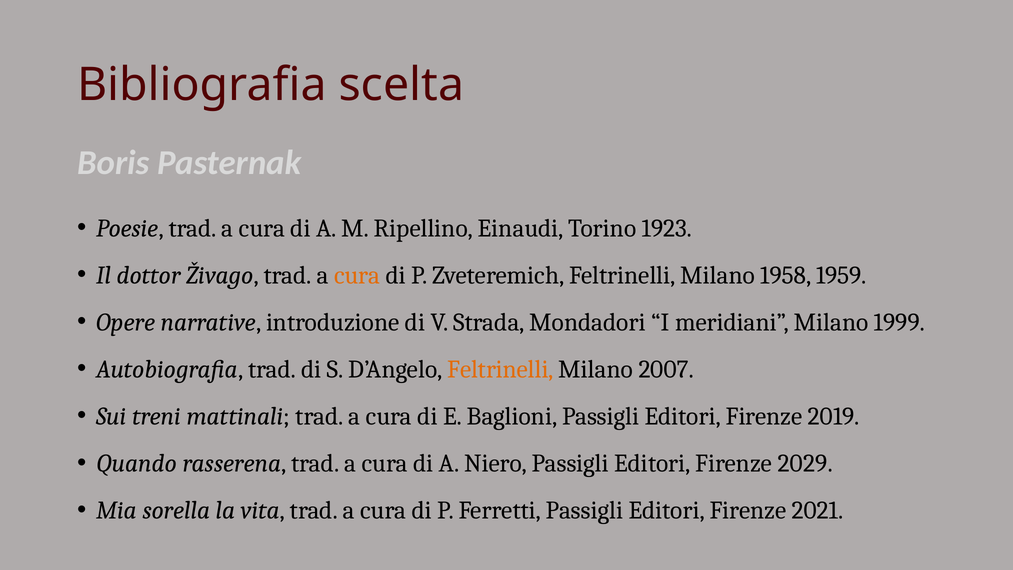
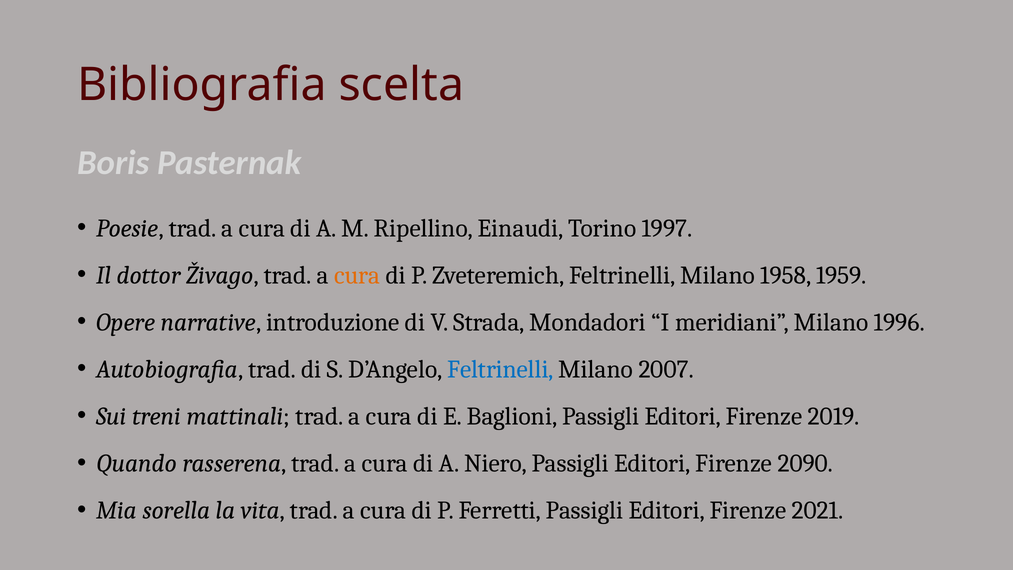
1923: 1923 -> 1997 (667, 228)
1999: 1999 -> 1996 (899, 322)
Feltrinelli colour: orange -> blue (500, 369)
2029: 2029 -> 2090 (805, 463)
